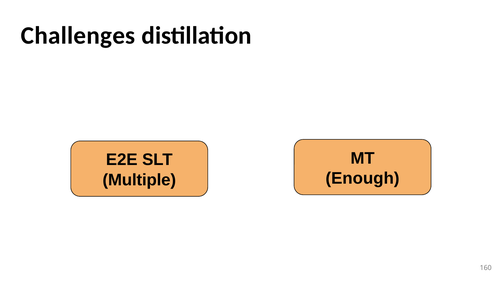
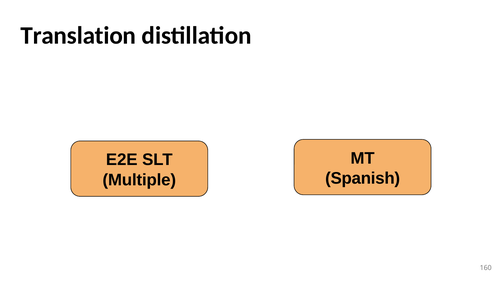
Challenges: Challenges -> Translation (78, 35)
Enough: Enough -> Spanish (363, 179)
